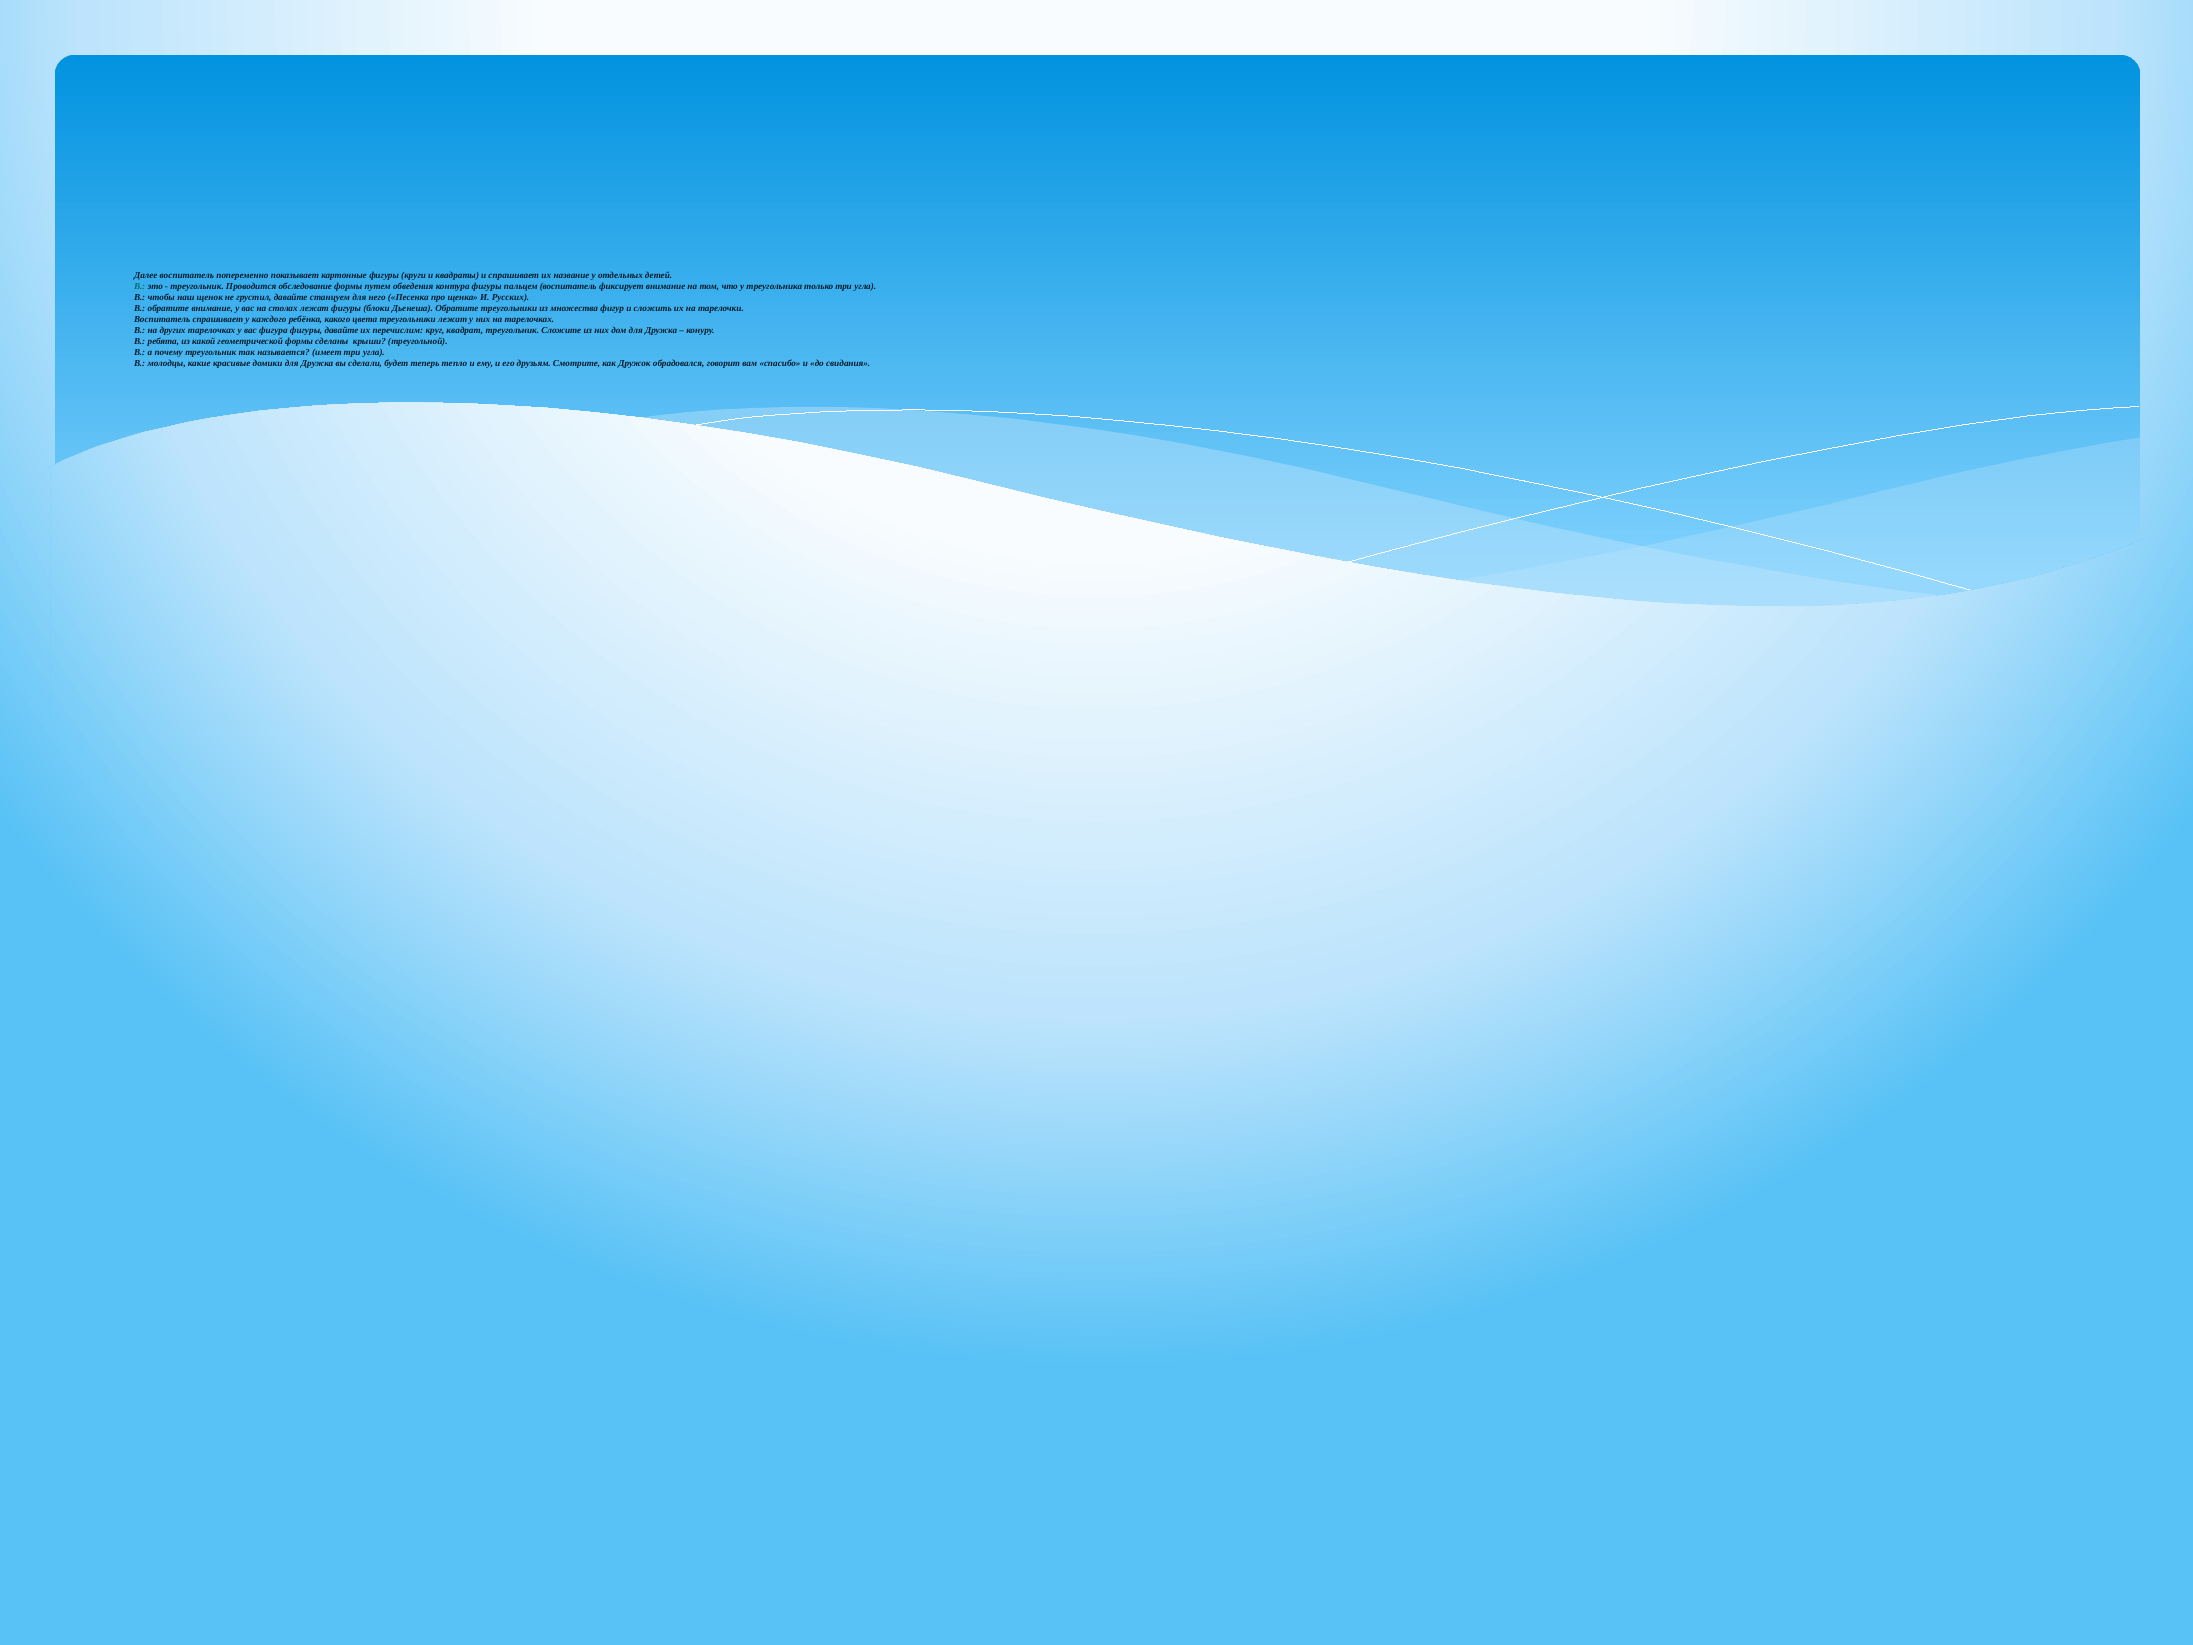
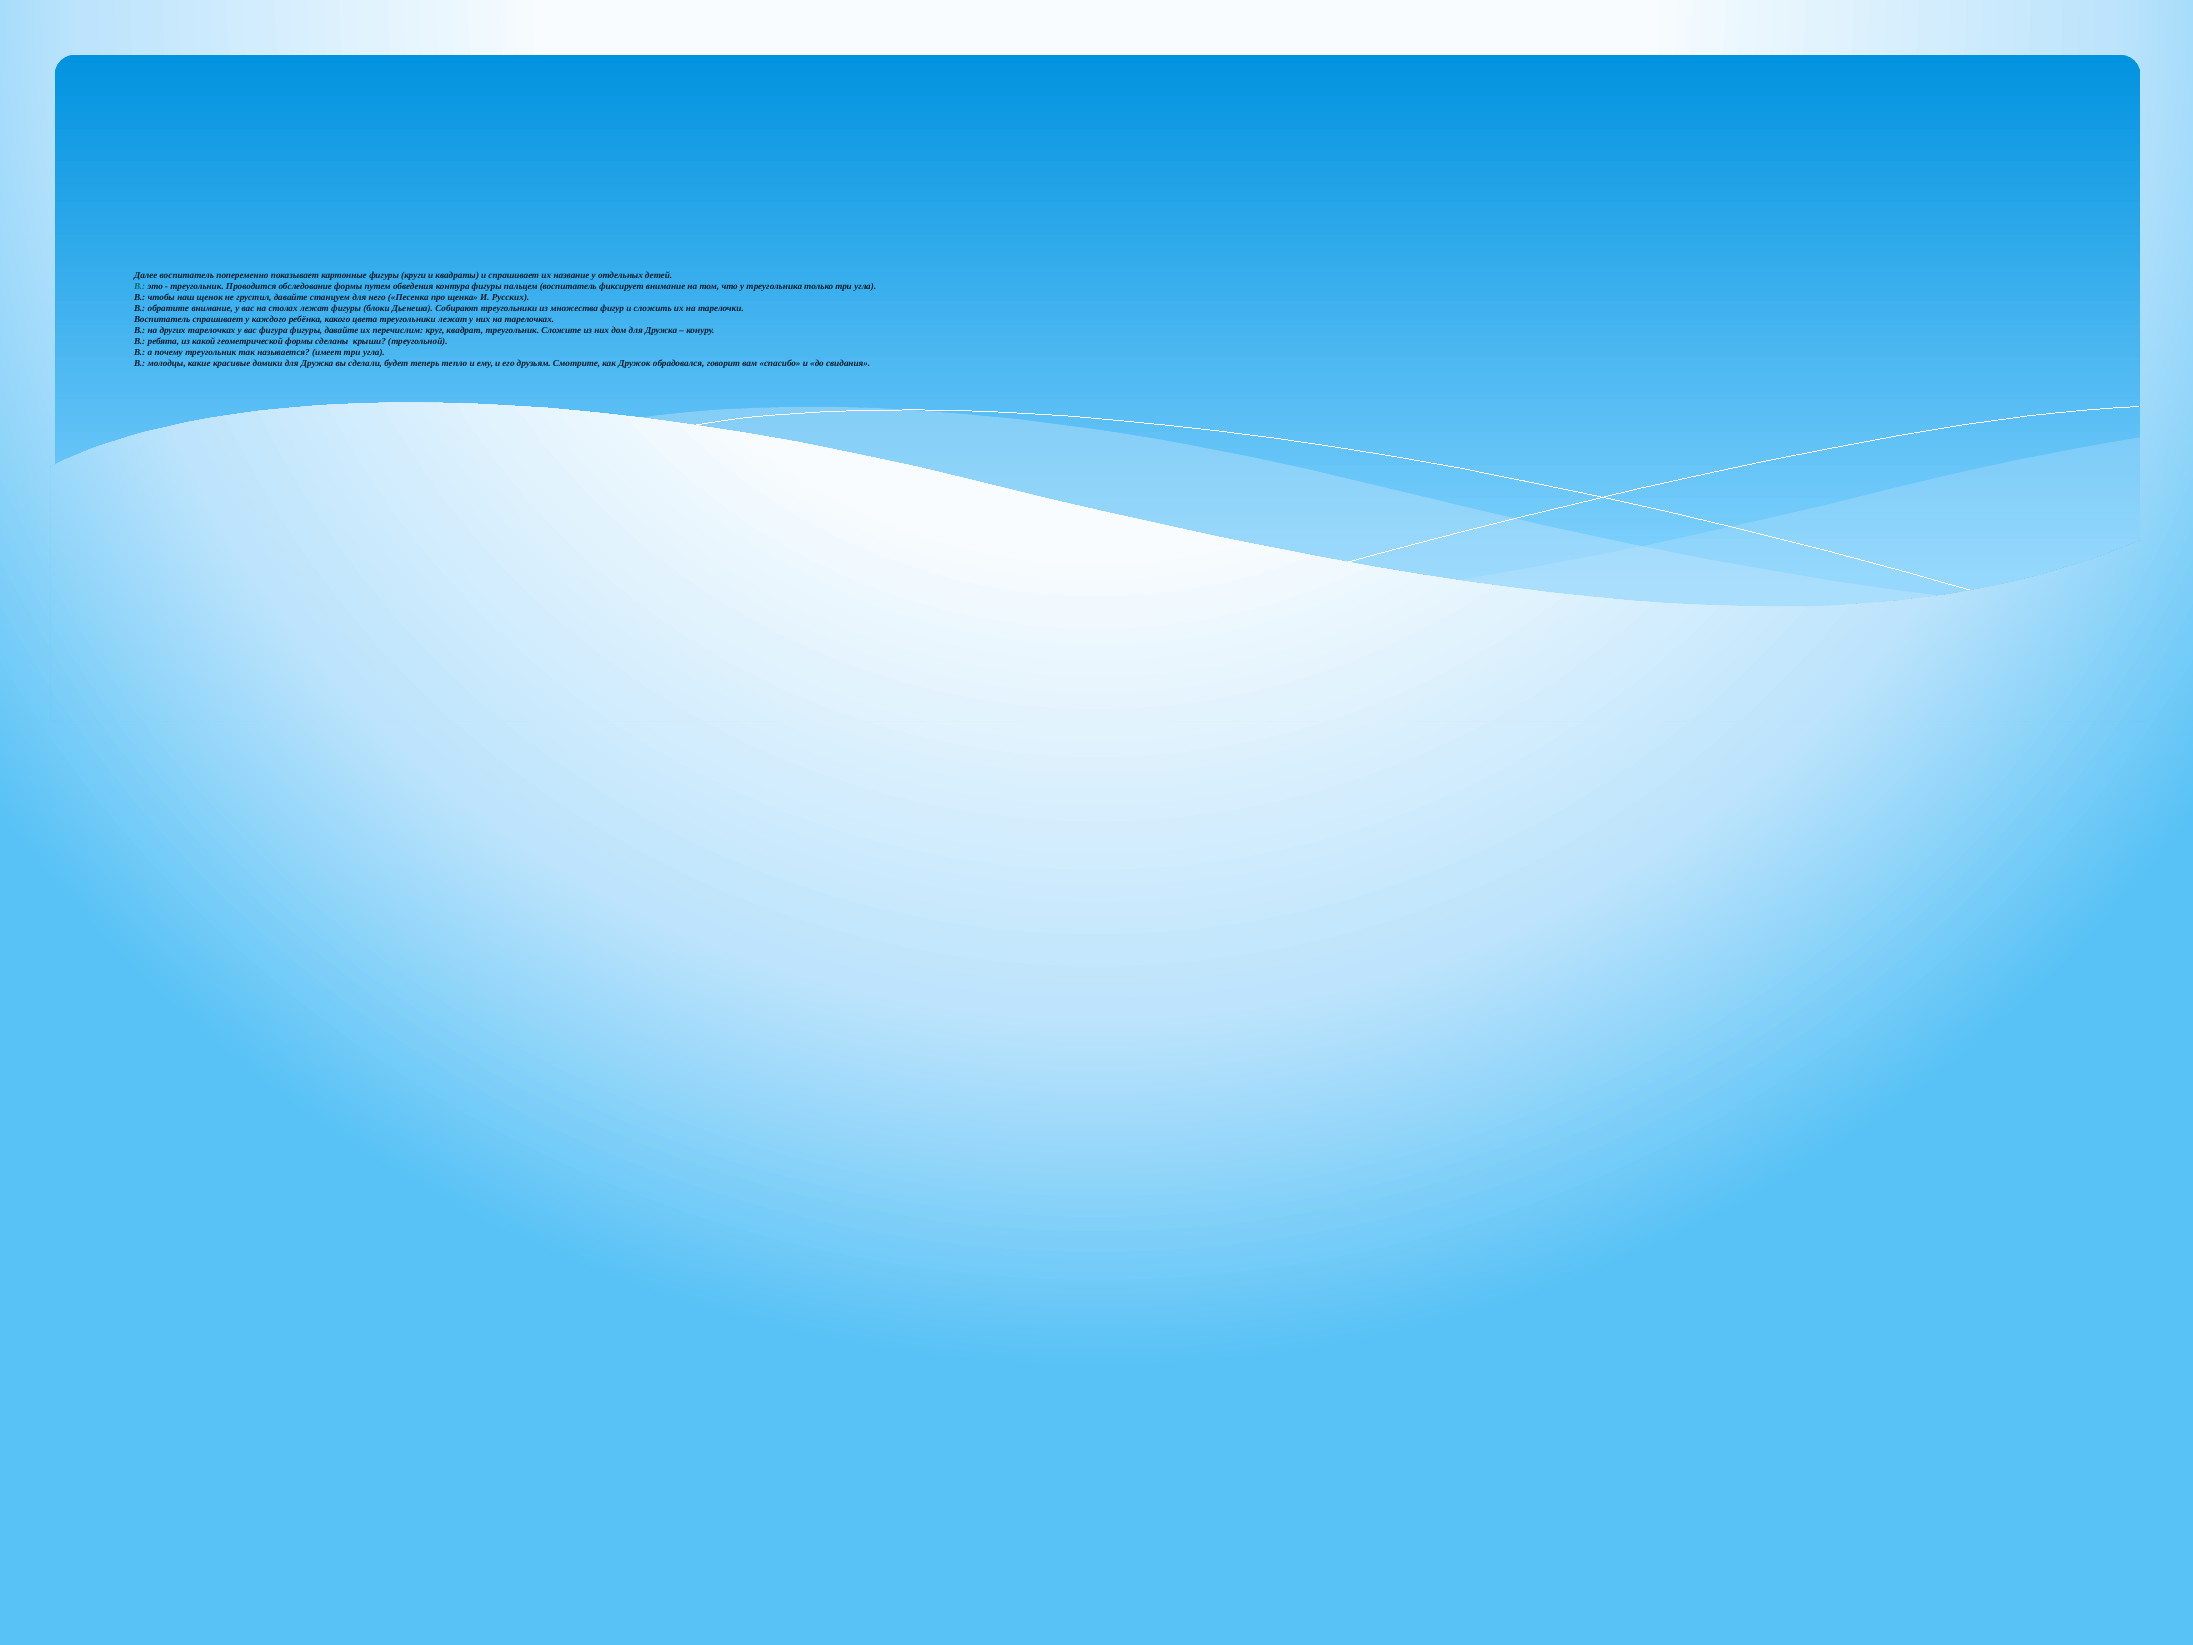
Дьенеша Обратите: Обратите -> Собирают (457, 308)
